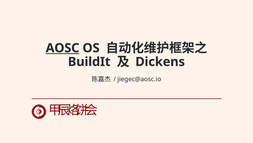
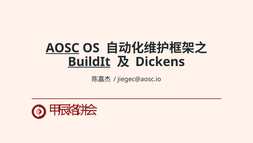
BuildIt underline: none -> present (89, 62)
